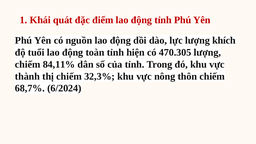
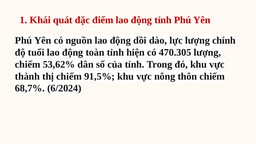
khích: khích -> chính (224, 40)
84,11%: 84,11% -> 53,62% (59, 64)
32,3%: 32,3% -> 91,5% (100, 76)
